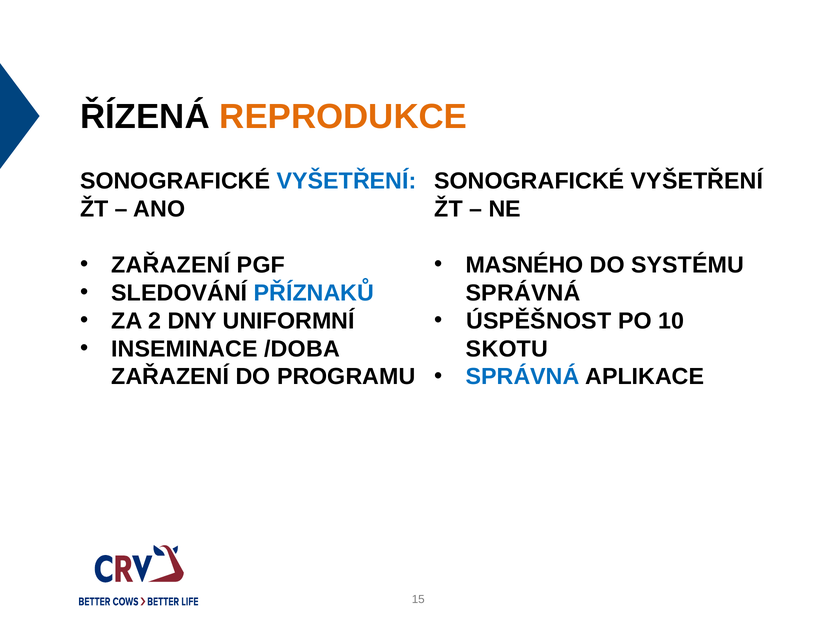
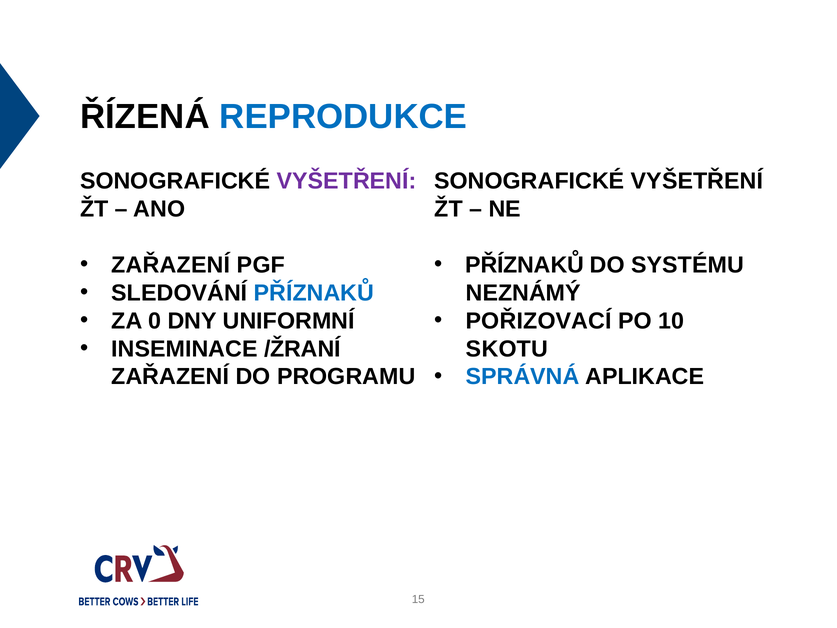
REPRODUKCE colour: orange -> blue (343, 117)
VYŠETŘENÍ colour: blue -> purple (347, 181)
MASNÉHO: MASNÉHO -> PŘÍZNAKŮ (525, 265)
SPRÁVNÁ: SPRÁVNÁ -> NEZNÁMÝ (523, 293)
2: 2 -> 0 (154, 321)
ÚSPĚŠNOST: ÚSPĚŠNOST -> POŘIZOVACÍ (539, 321)
/DOBA: /DOBA -> /ŽRANÍ (302, 349)
